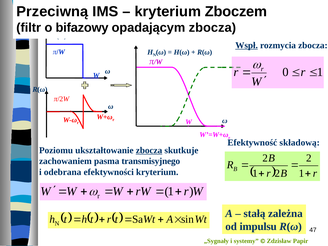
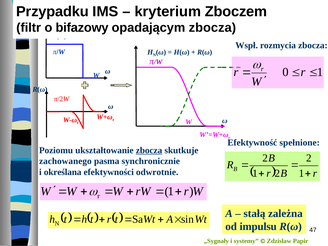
Przeciwną: Przeciwną -> Przypadku (52, 12)
Wspł underline: present -> none (247, 45)
składową: składową -> spełnione (300, 143)
zachowaniem: zachowaniem -> zachowanego (65, 161)
transmisyjnego: transmisyjnego -> synchronicznie (151, 161)
odebrana: odebrana -> określana (63, 172)
efektywności kryterium: kryterium -> odwrotnie (157, 172)
